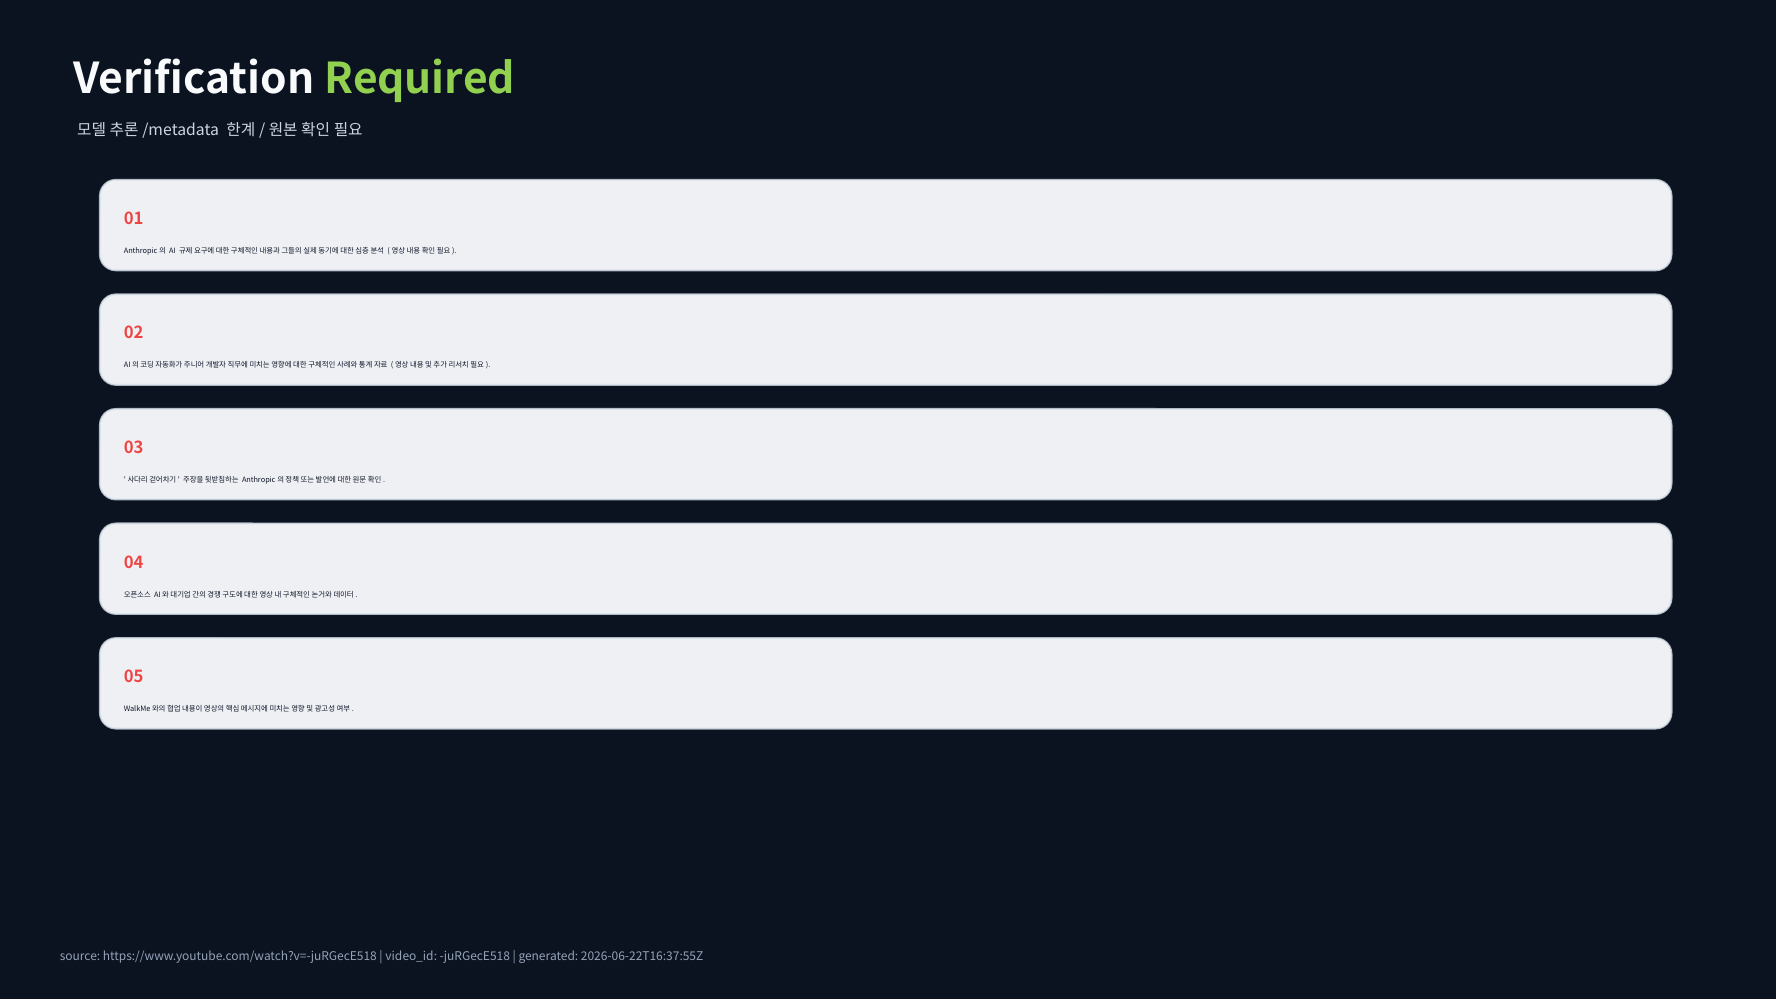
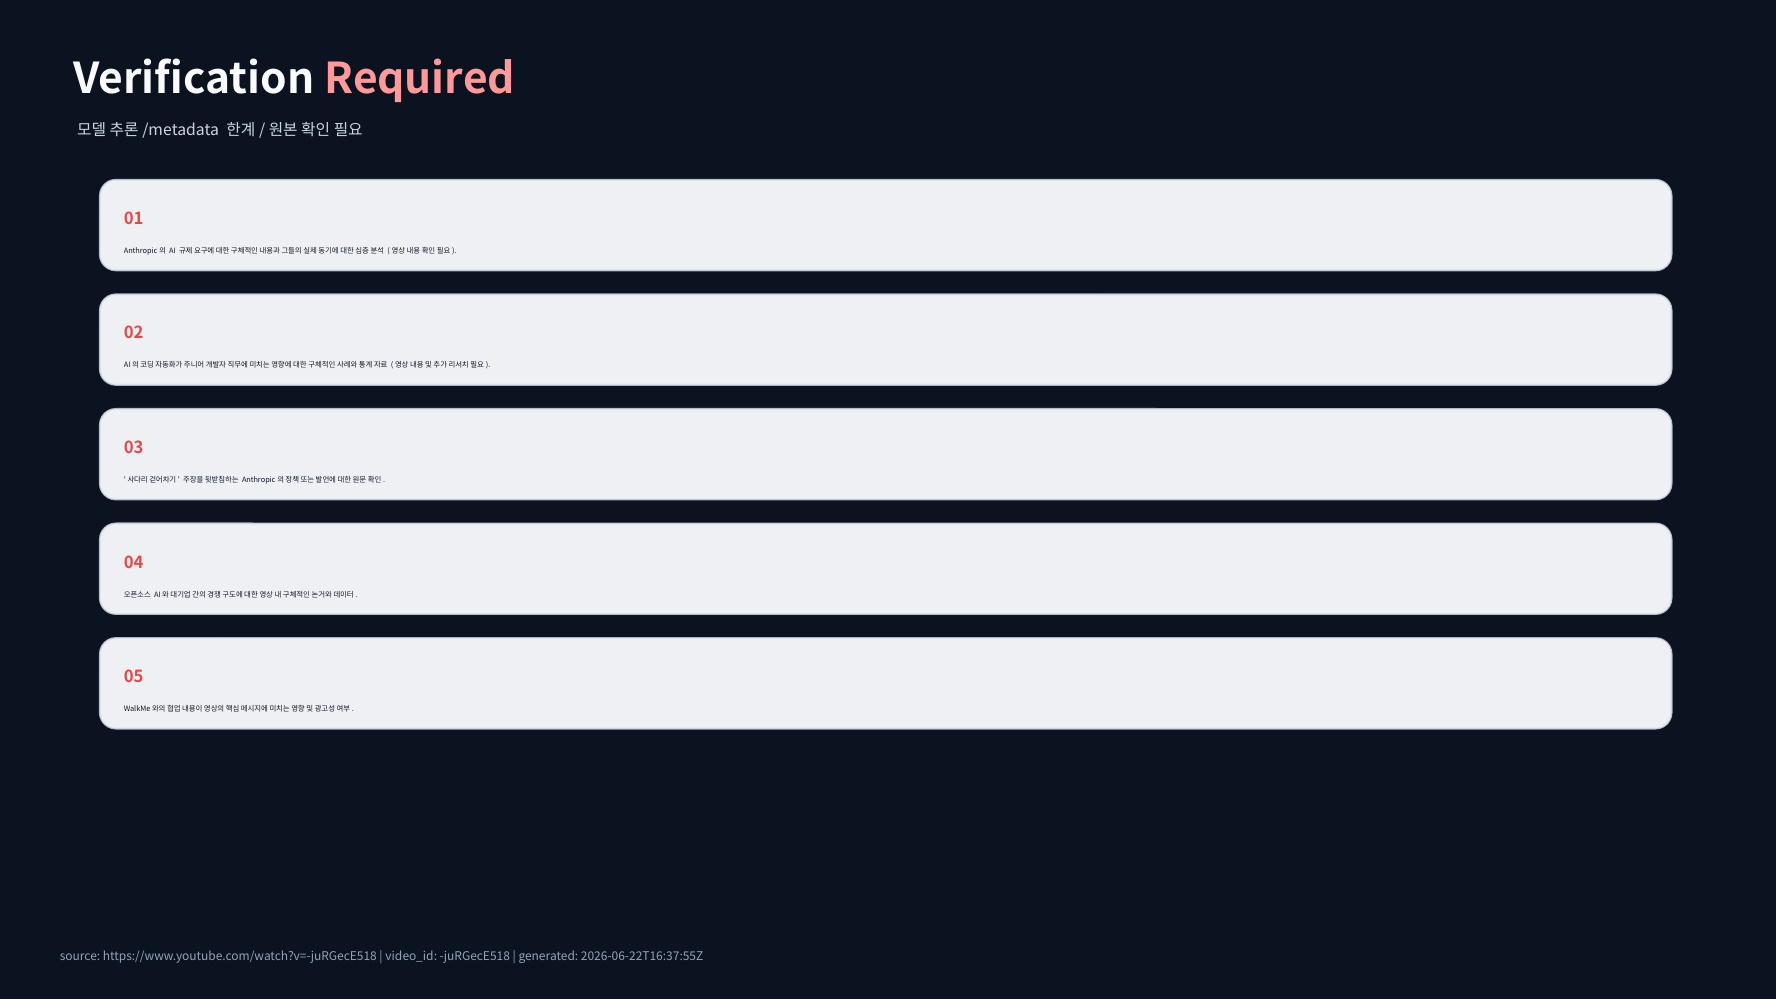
Required colour: light green -> pink (420, 80)
